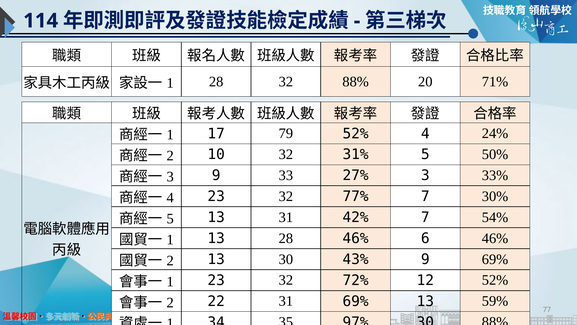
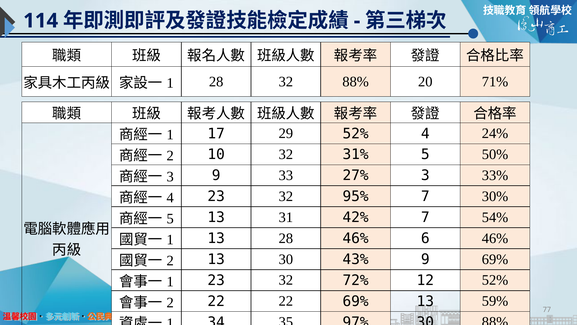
79: 79 -> 29 (286, 133)
77%: 77% -> 95% (356, 196)
22 31: 31 -> 22 (286, 301)
